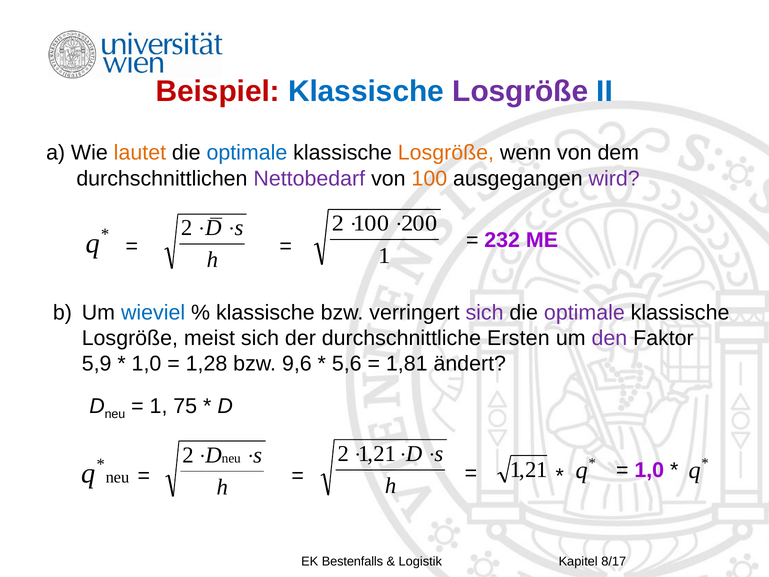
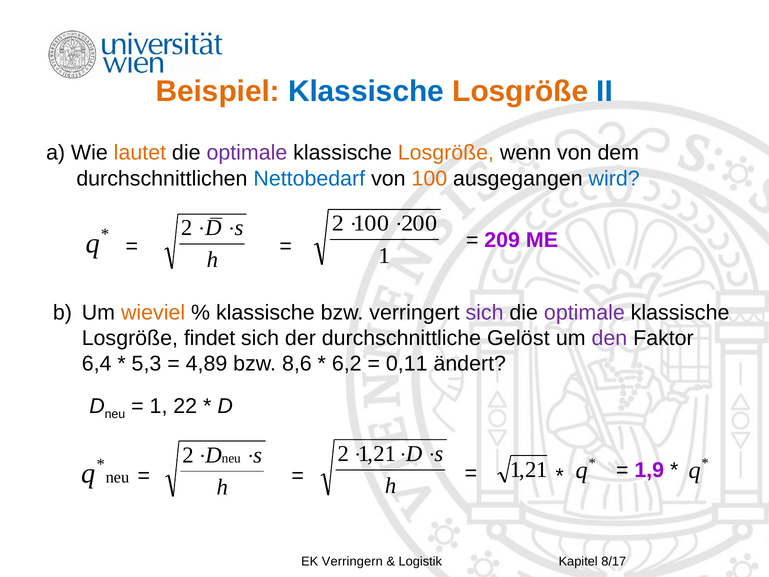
Beispiel colour: red -> orange (218, 91)
Losgröße colour: purple -> orange (520, 91)
optimale colour: blue -> purple (247, 153)
Nettobedarf colour: purple -> blue (309, 178)
wird colour: purple -> blue (614, 178)
232: 232 -> 209 (502, 240)
wieviel colour: blue -> orange (153, 312)
meist: meist -> findet (210, 338)
Ersten: Ersten -> Gelöst (518, 338)
5,9: 5,9 -> 6,4 (97, 364)
1,0: 1,0 -> 5,3 (146, 364)
1,28: 1,28 -> 4,89 (207, 364)
9,6: 9,6 -> 8,6 (297, 364)
5,6: 5,6 -> 6,2 (347, 364)
1,81: 1,81 -> 0,11 (407, 364)
75: 75 -> 22 (185, 406)
1,0: 1,0 -> 1,9 (649, 470)
Bestenfalls: Bestenfalls -> Verringern (352, 561)
